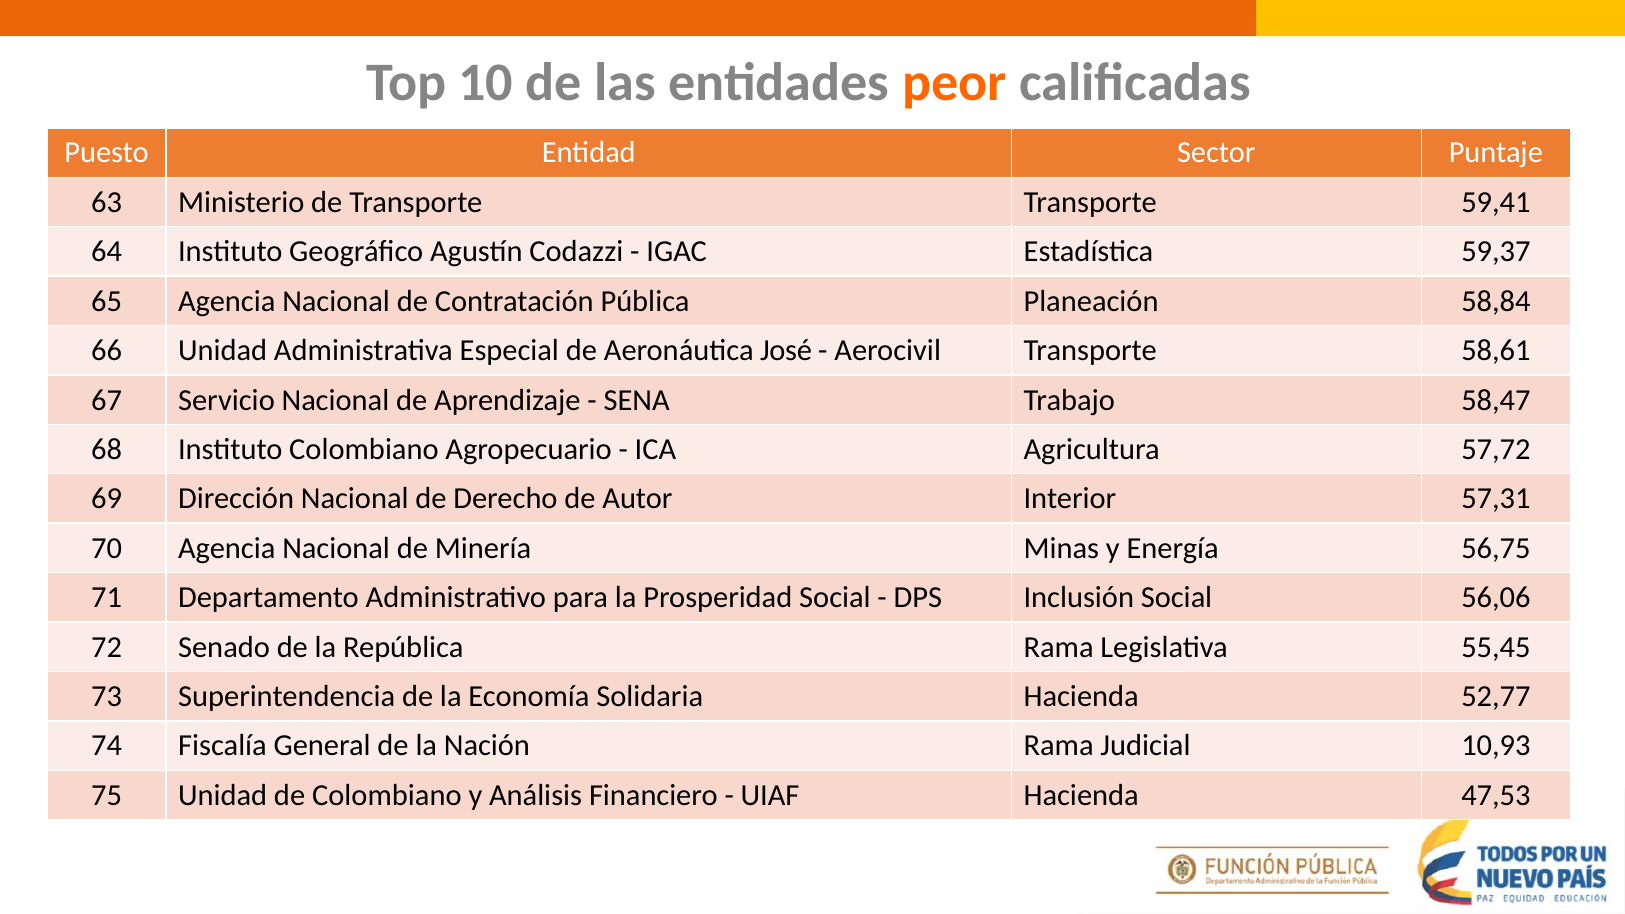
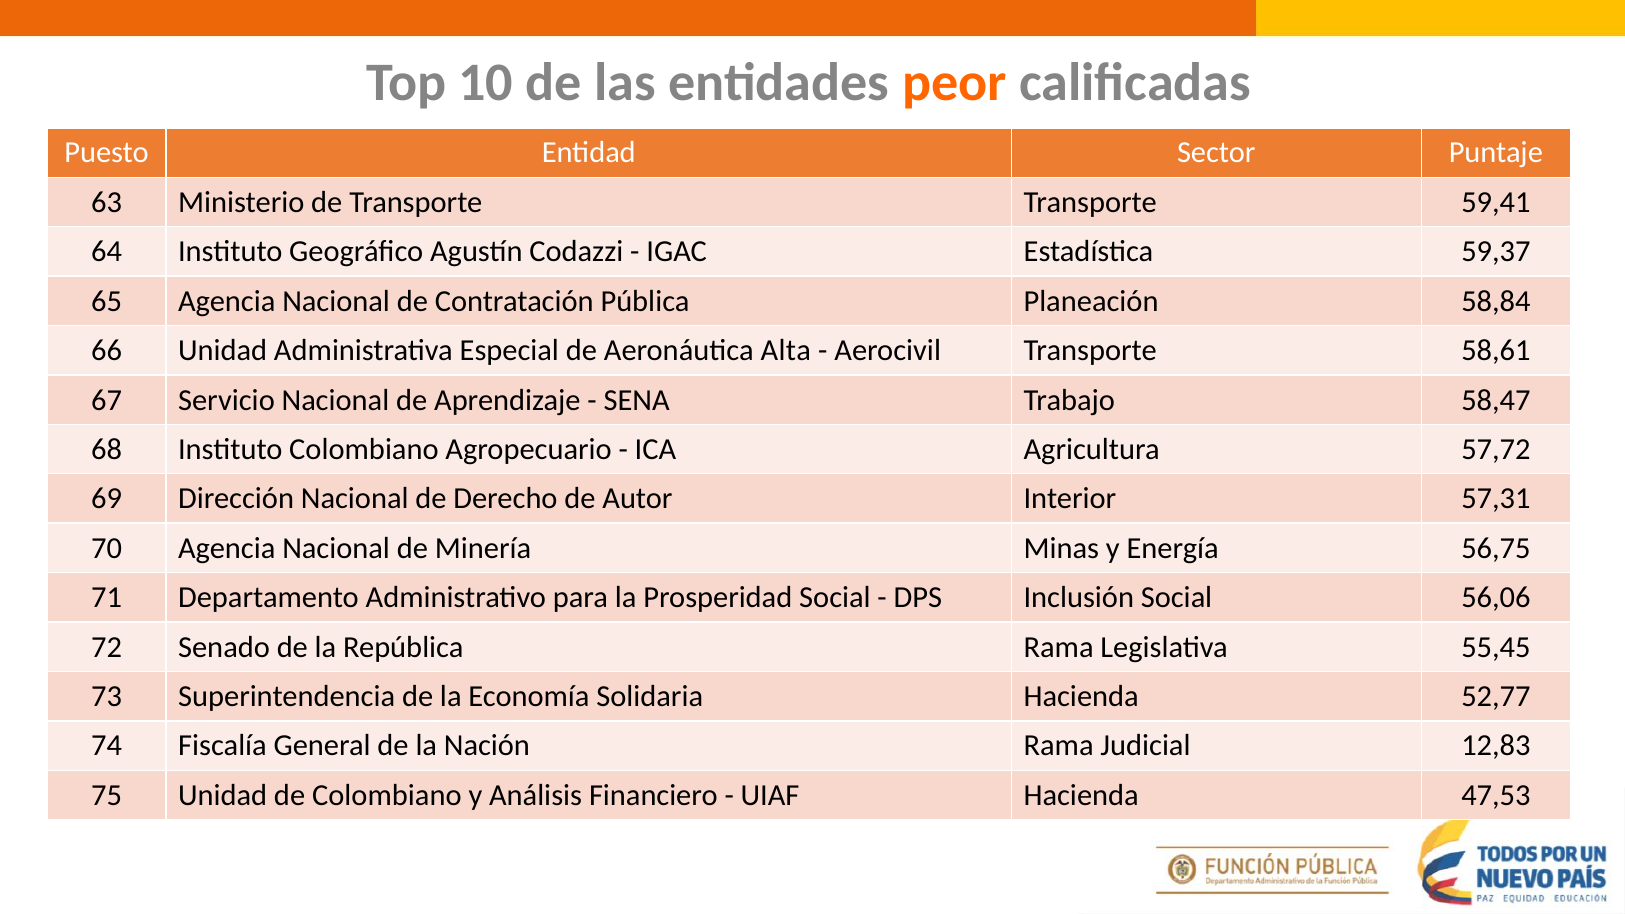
José: José -> Alta (786, 351)
10,93: 10,93 -> 12,83 (1496, 746)
